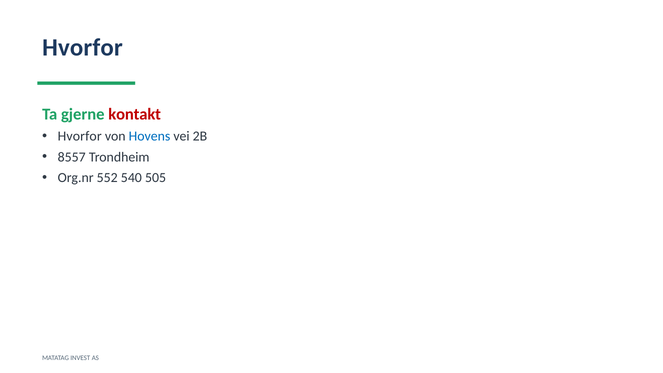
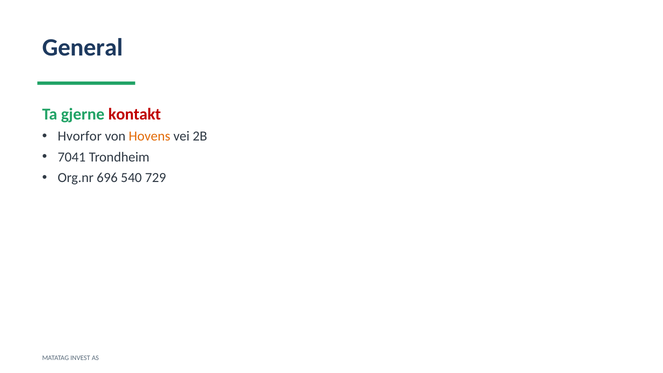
Hvorfor: Hvorfor -> General (83, 47)
Hovens colour: blue -> orange (150, 136)
8557: 8557 -> 7041 (72, 157)
552: 552 -> 696 (107, 178)
505: 505 -> 729 (156, 178)
